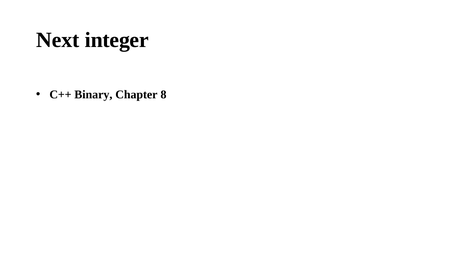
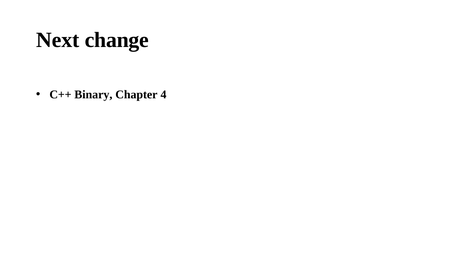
integer: integer -> change (117, 40)
8: 8 -> 4 (163, 94)
